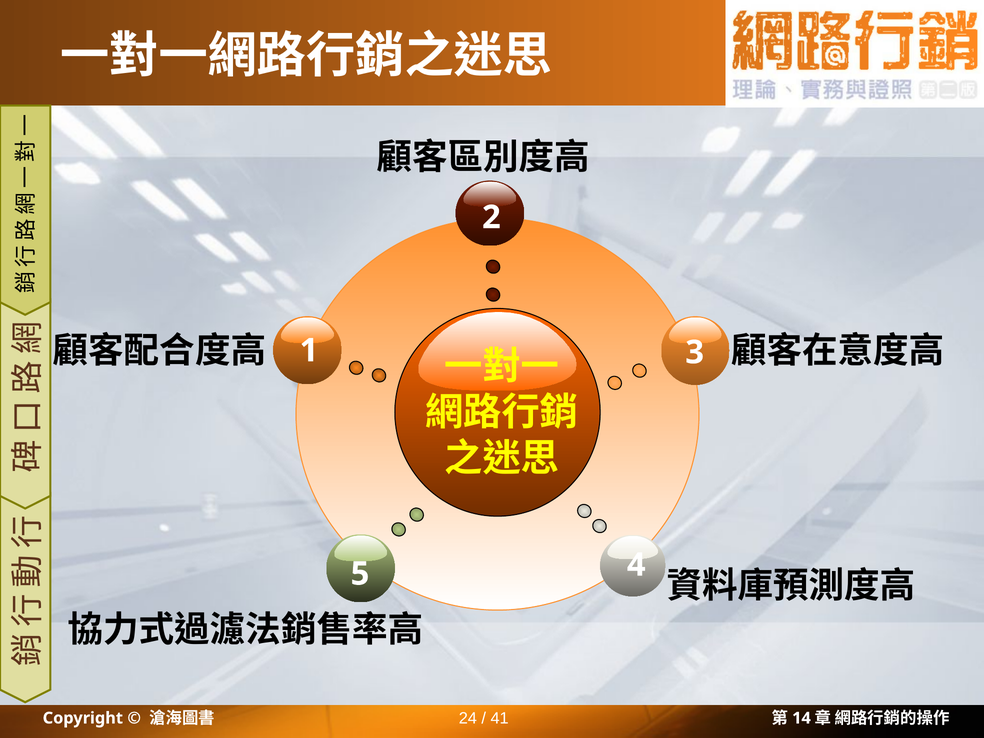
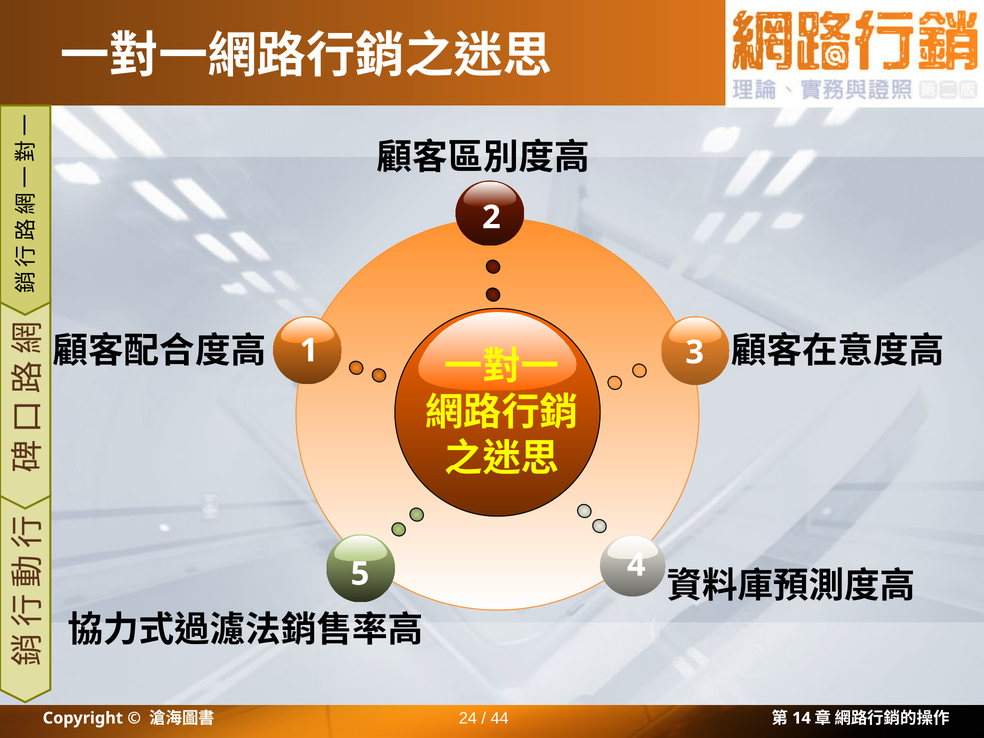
41: 41 -> 44 (500, 718)
